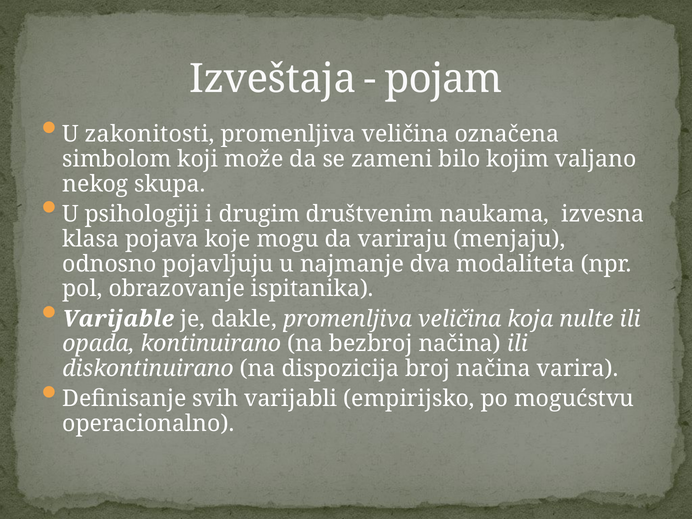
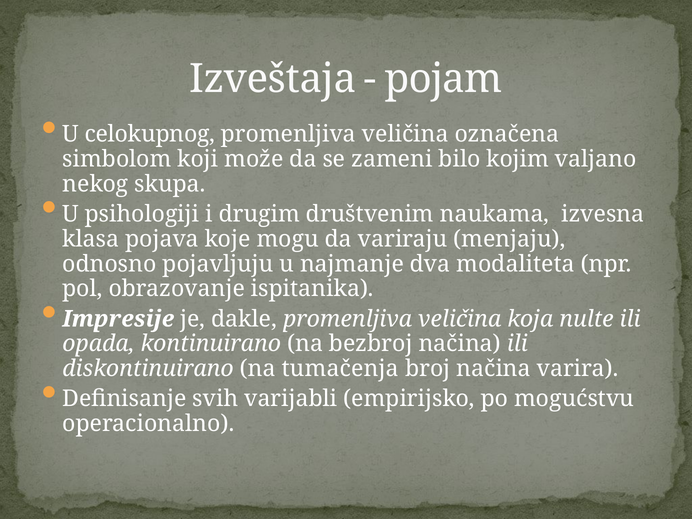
zakonitosti: zakonitosti -> celokupnog (150, 134)
Varijable: Varijable -> Impresije (118, 319)
dispozicija: dispozicija -> tumačenja (340, 369)
